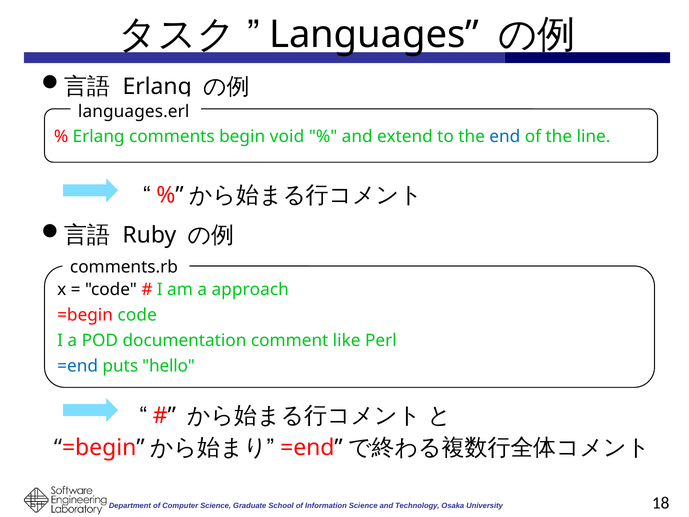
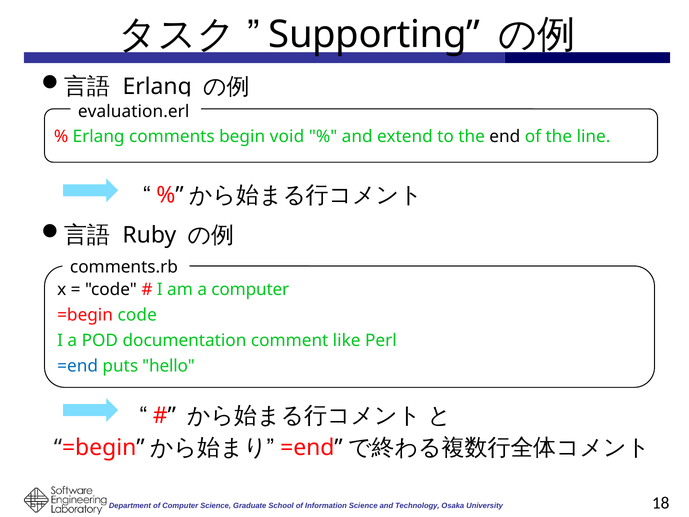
Languages: Languages -> Supporting (374, 35)
languages.erl: languages.erl -> evaluation.erl (134, 111)
end colour: blue -> black (505, 137)
a approach: approach -> computer (250, 290)
